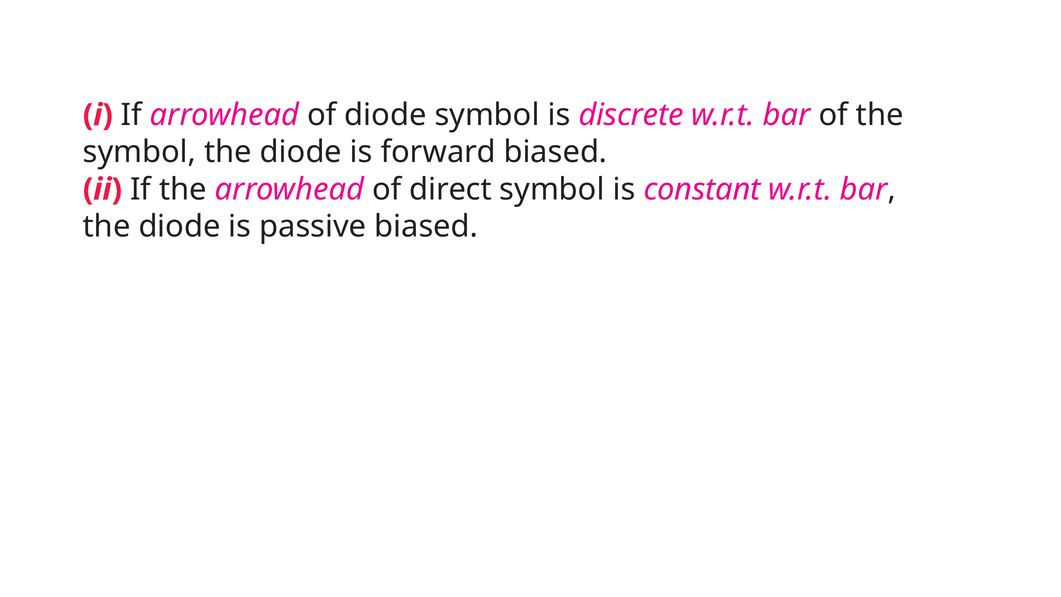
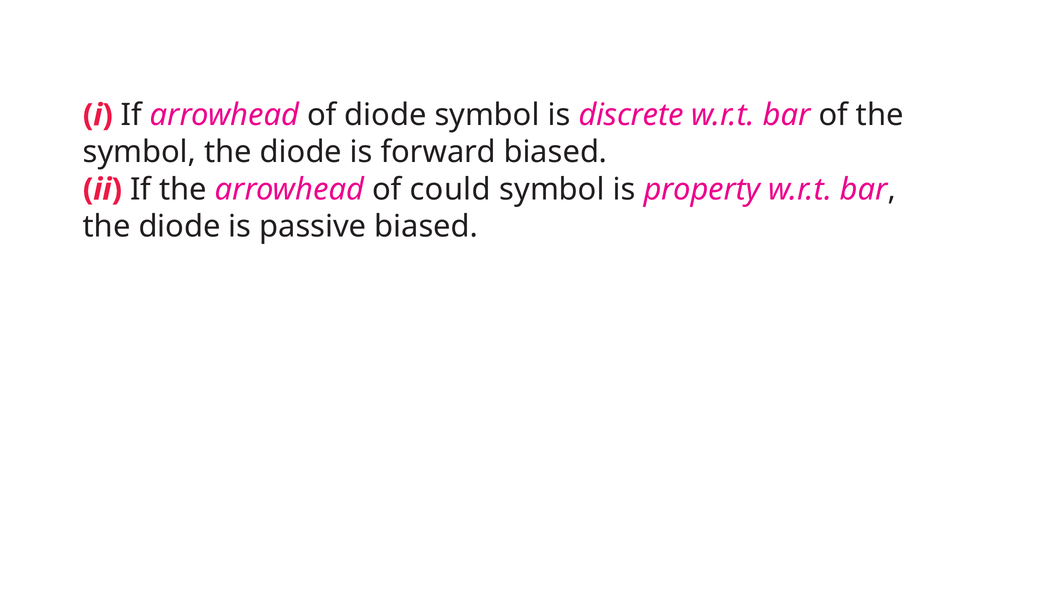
direct: direct -> could (450, 189)
constant: constant -> property (702, 189)
